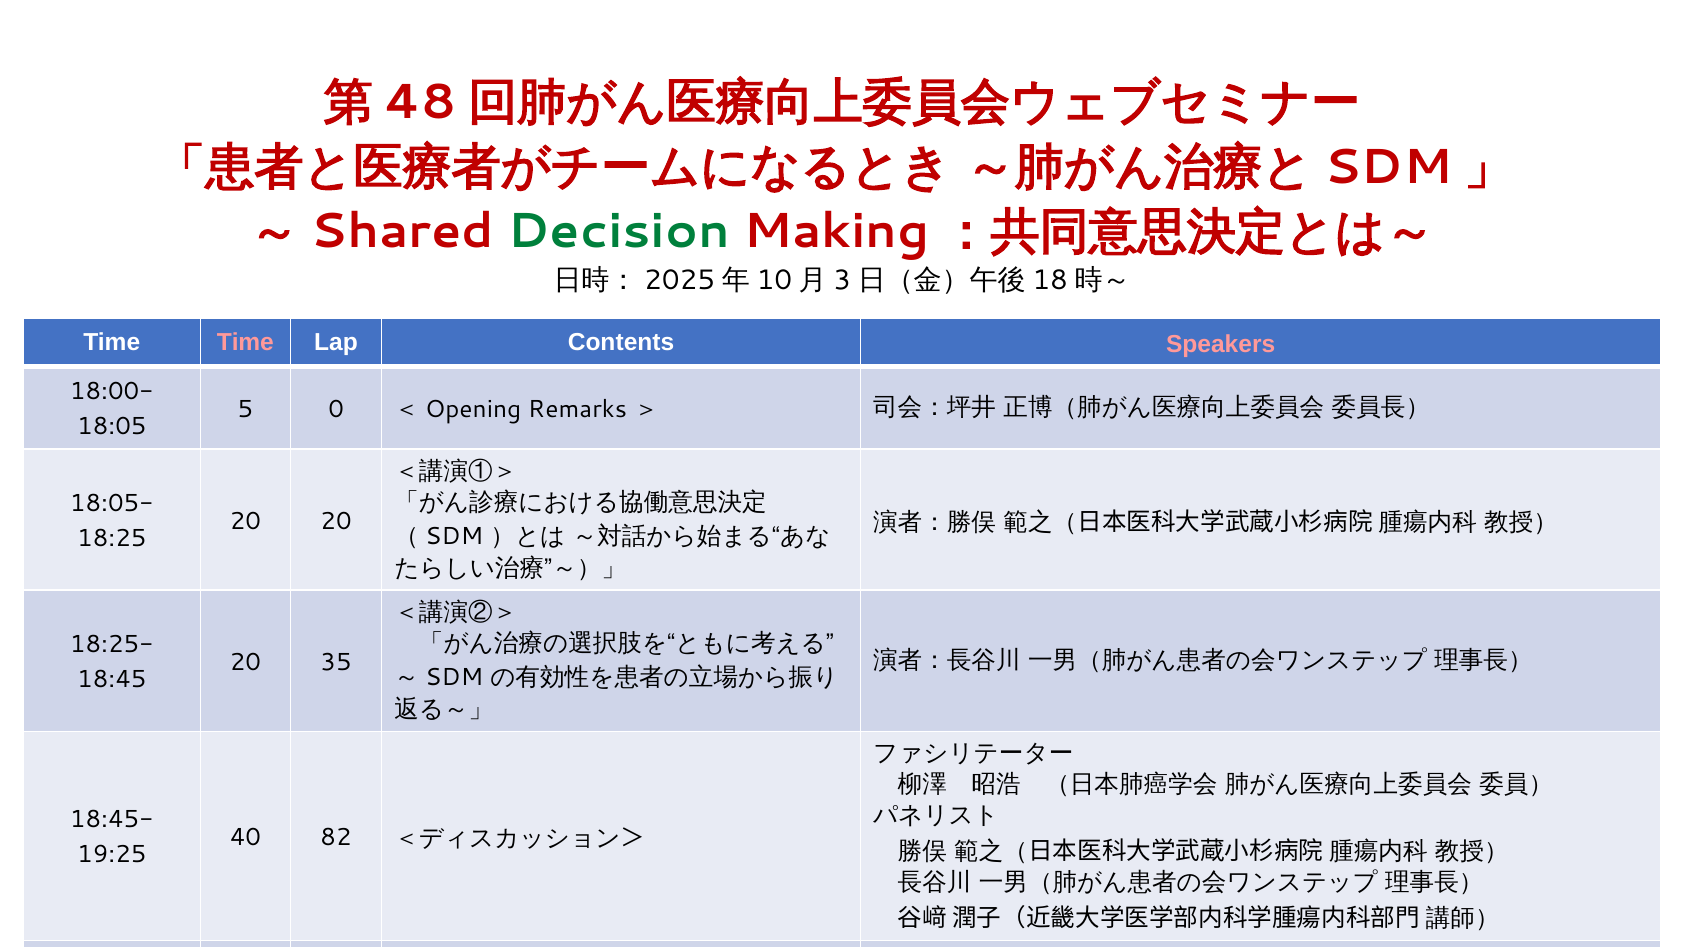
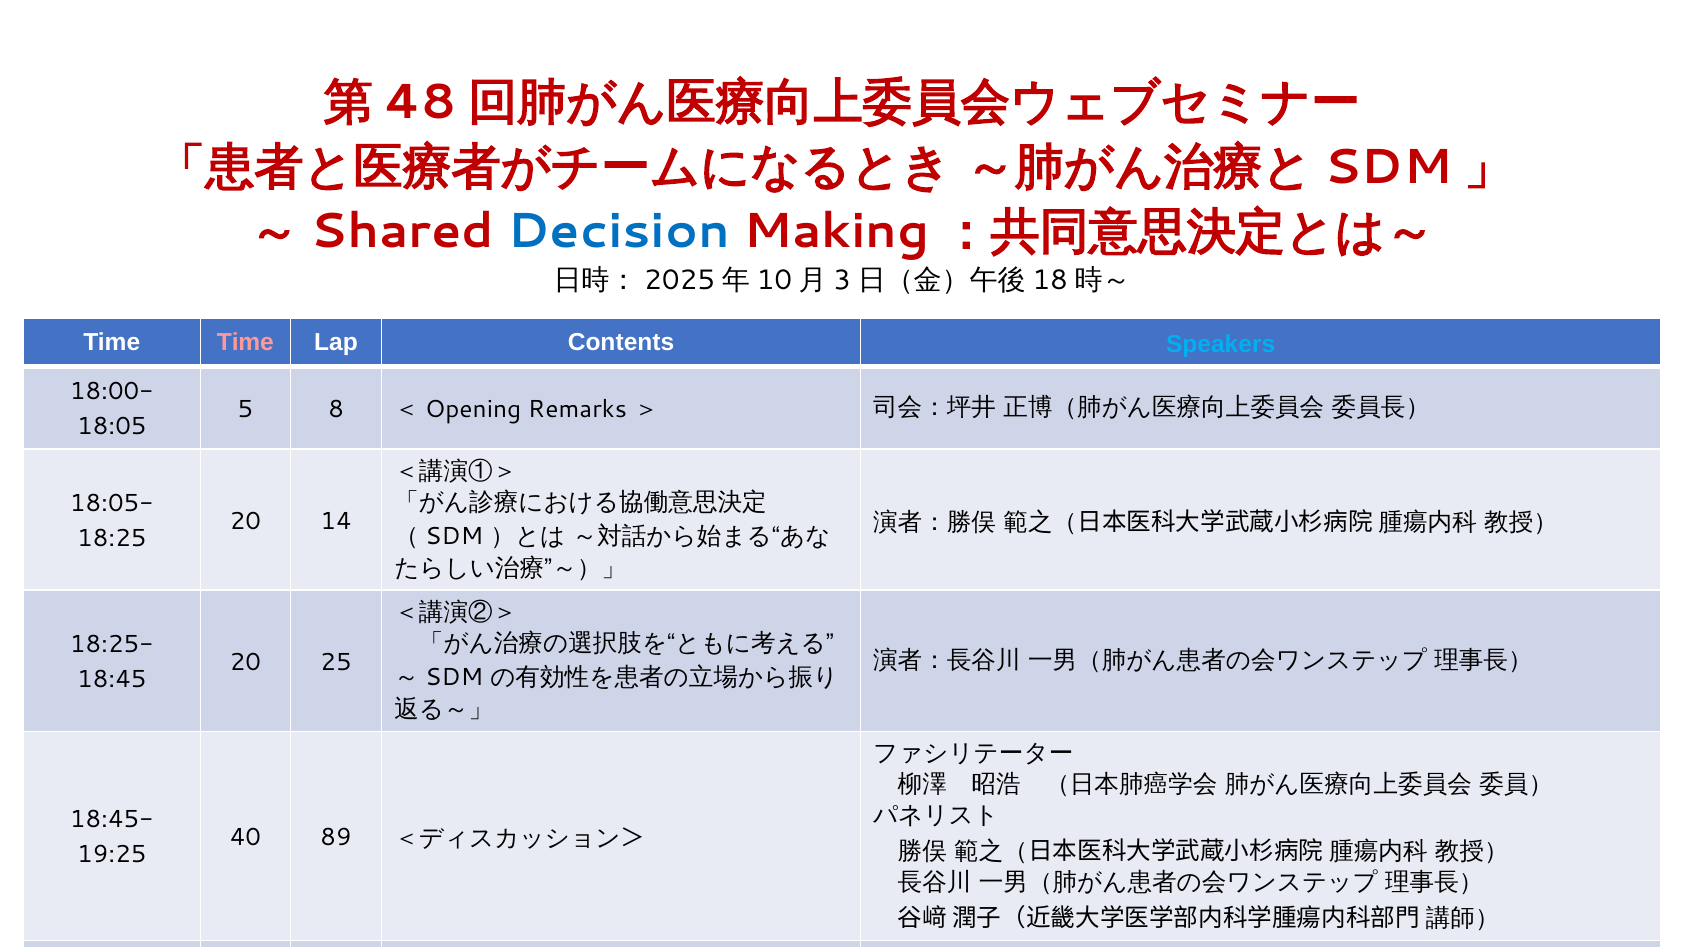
Decision colour: green -> blue (619, 232)
Speakers colour: pink -> light blue (1221, 345)
0: 0 -> 8 (336, 409)
20 20: 20 -> 14 (336, 521)
35: 35 -> 25 (336, 662)
82: 82 -> 89 (336, 837)
